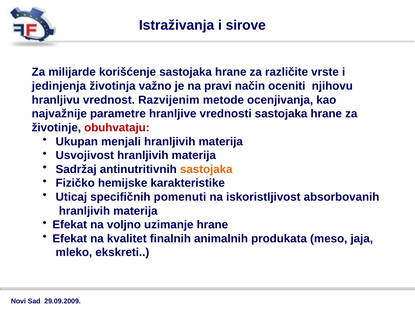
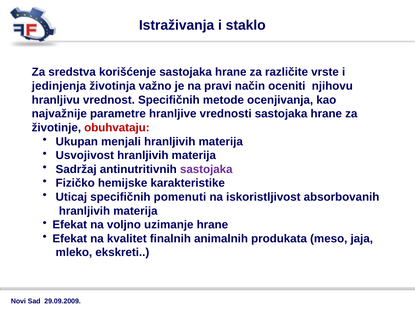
sirove: sirove -> staklo (246, 25)
milijarde: milijarde -> sredstva (72, 72)
vrednost Razvijenim: Razvijenim -> Specifičnih (169, 100)
sastojaka colour: orange -> purple (206, 169)
